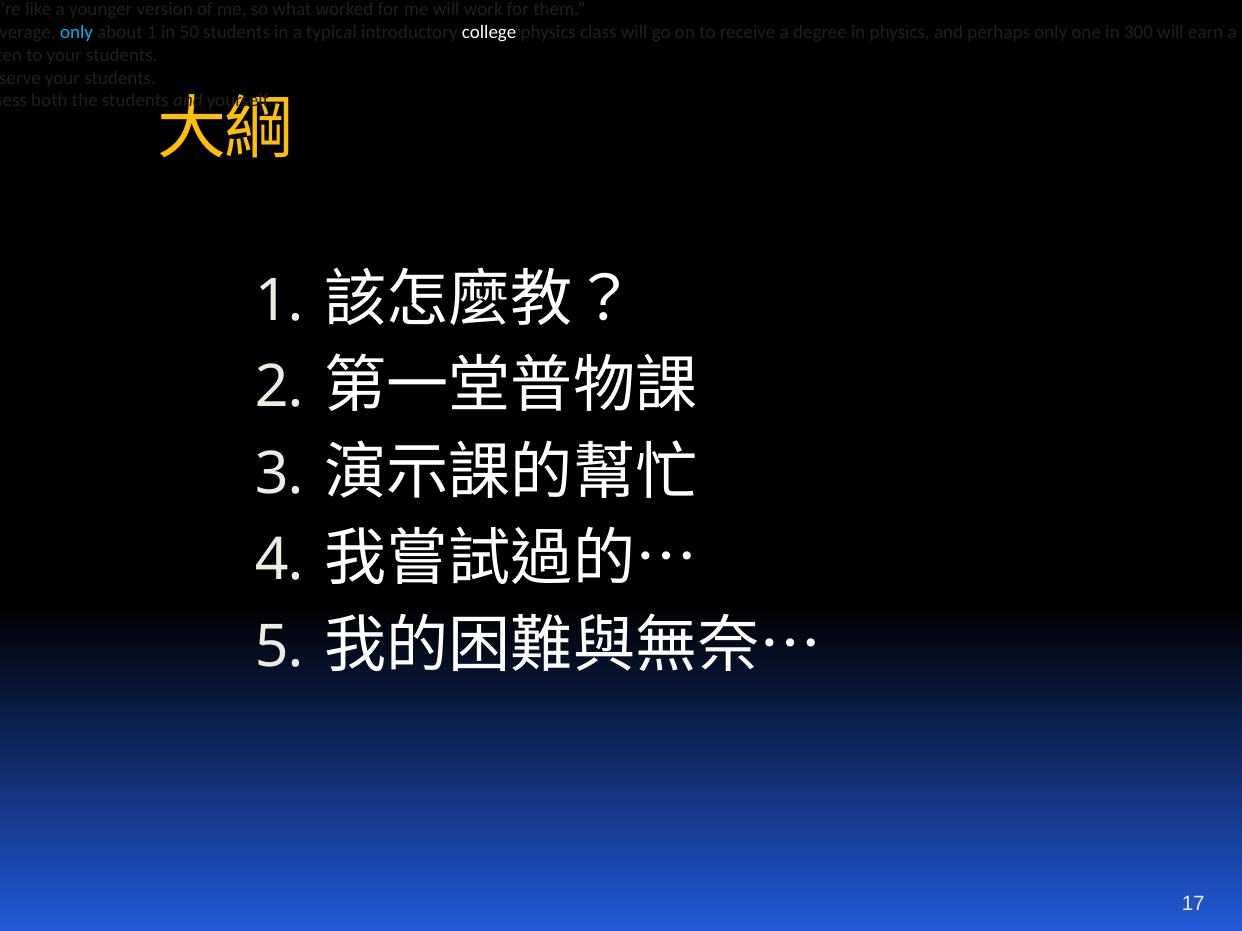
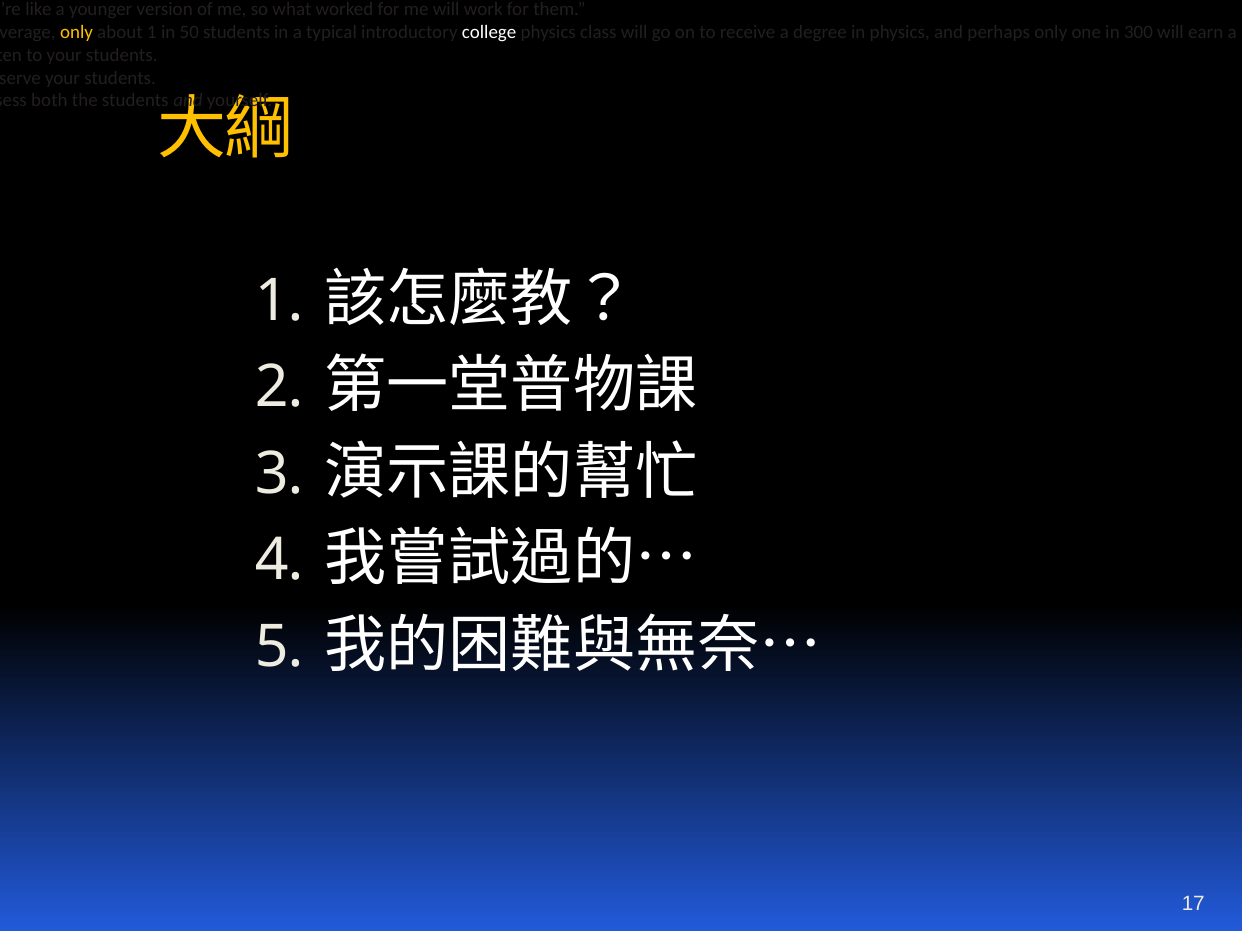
only colour: light blue -> yellow (76, 32)
